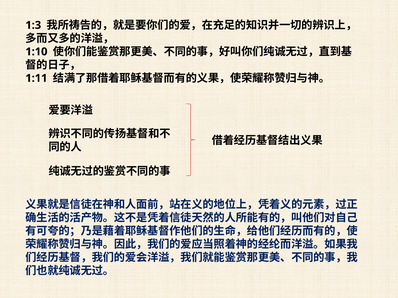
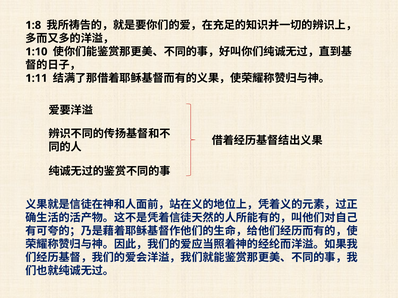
1:3: 1:3 -> 1:8 (33, 25)
